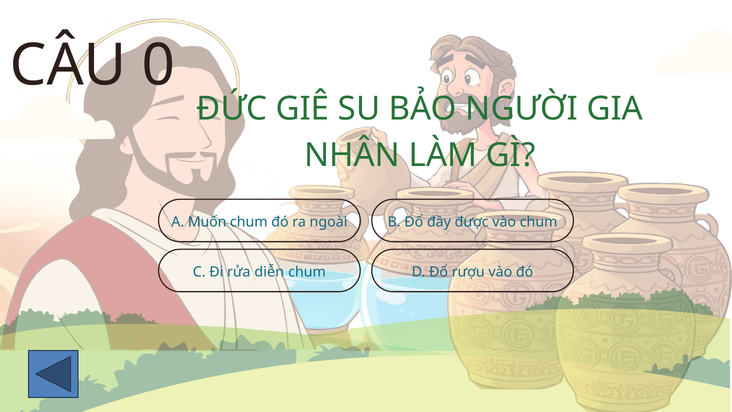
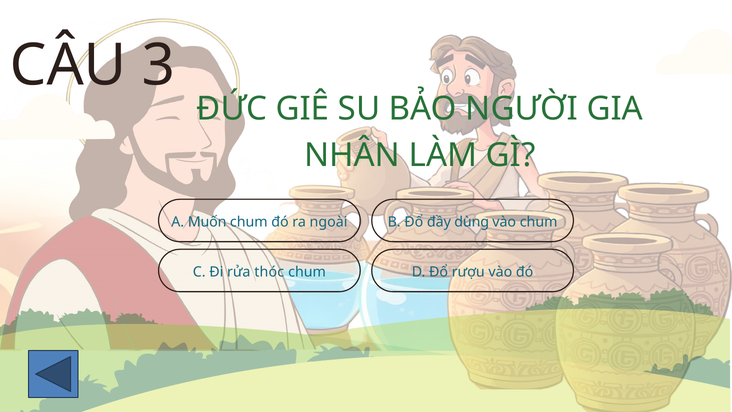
0: 0 -> 3 (158, 65)
được: được -> dùng (472, 222)
diễn: diễn -> thóc (269, 272)
